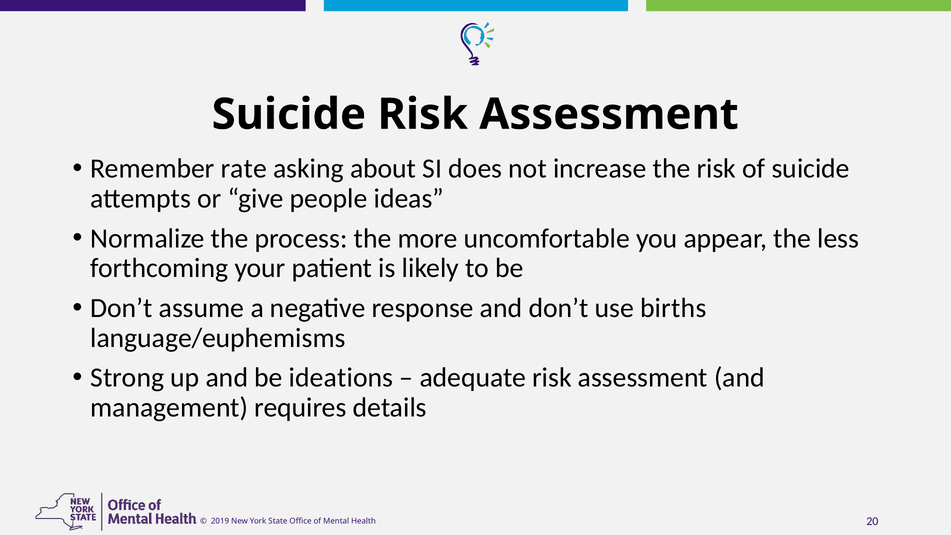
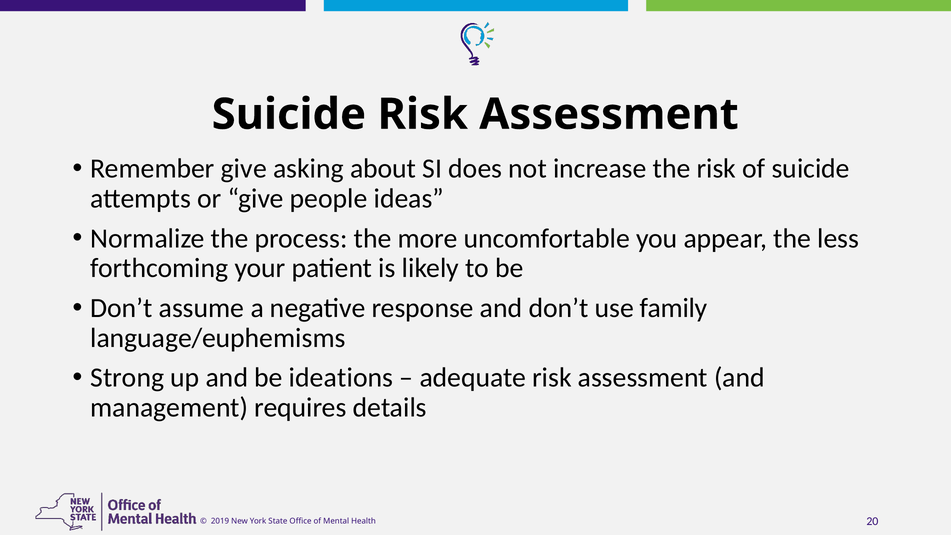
Remember rate: rate -> give (244, 169)
births: births -> family (674, 308)
